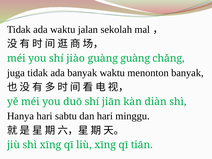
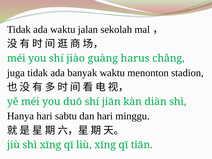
guàng guàng: guàng -> harus (135, 58)
menonton banyak: banyak -> stadion (187, 73)
